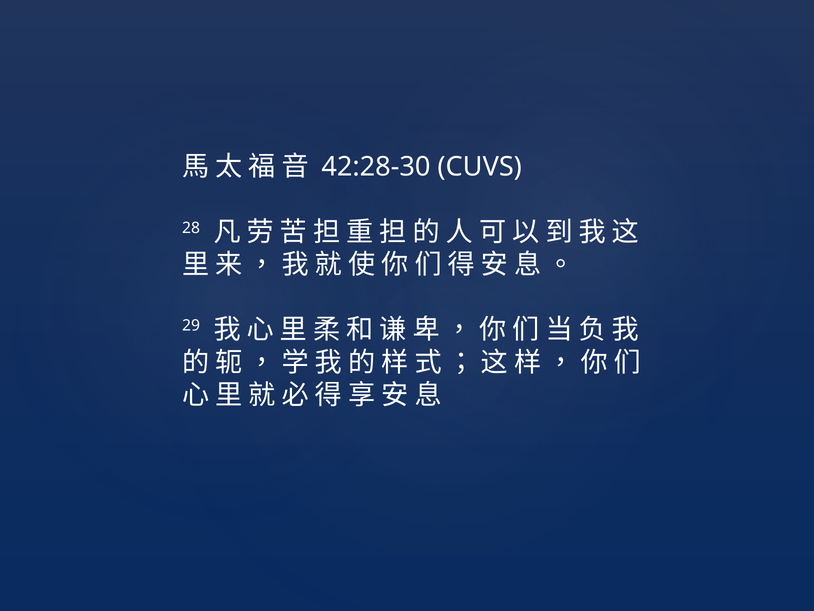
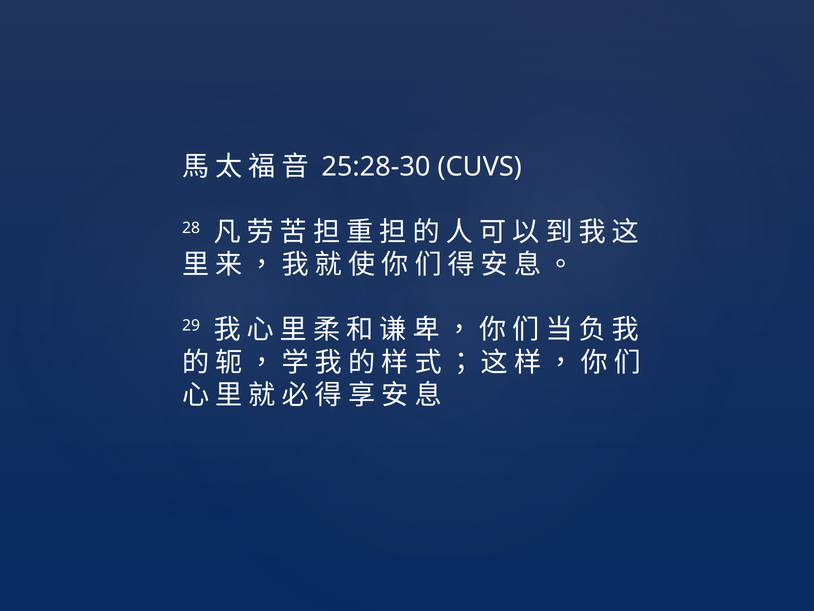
42:28-30: 42:28-30 -> 25:28-30 (376, 167)
